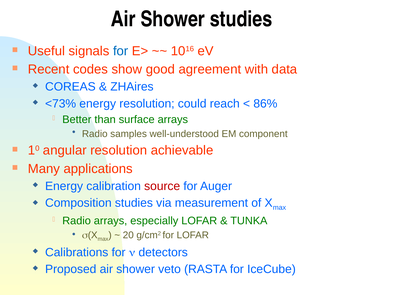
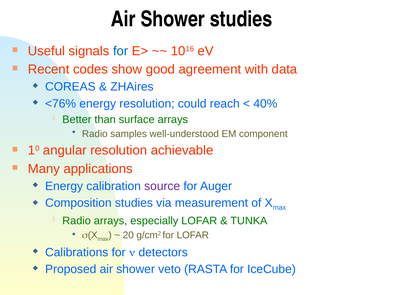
<73%: <73% -> <76% (61, 103)
86%: 86% -> 40% (265, 103)
source colour: red -> purple (162, 186)
